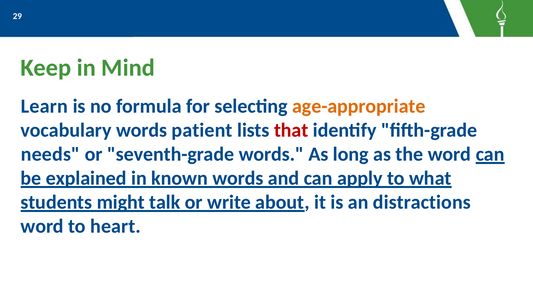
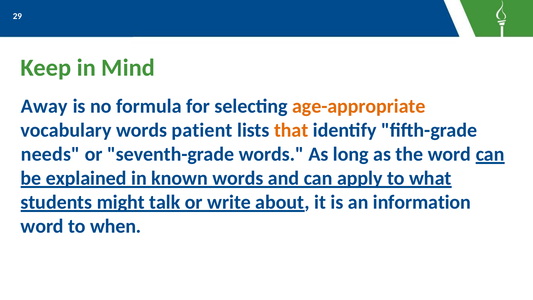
Learn: Learn -> Away (44, 106)
that colour: red -> orange (291, 130)
distractions: distractions -> information (422, 202)
heart: heart -> when (116, 226)
